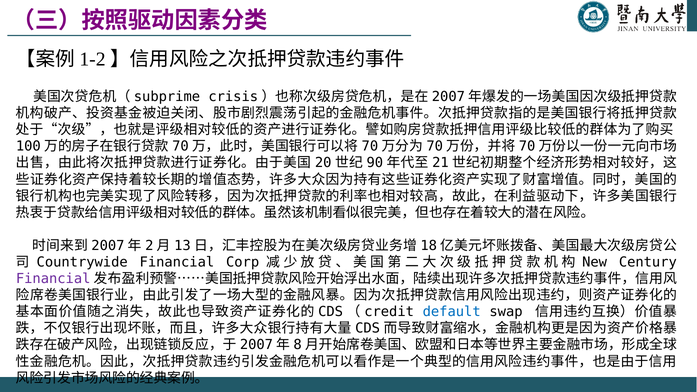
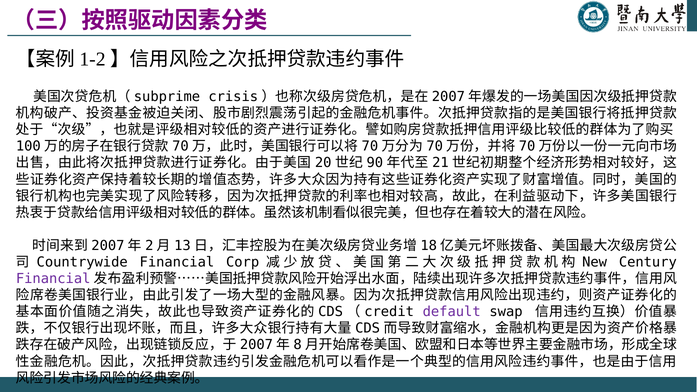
default colour: blue -> purple (452, 312)
